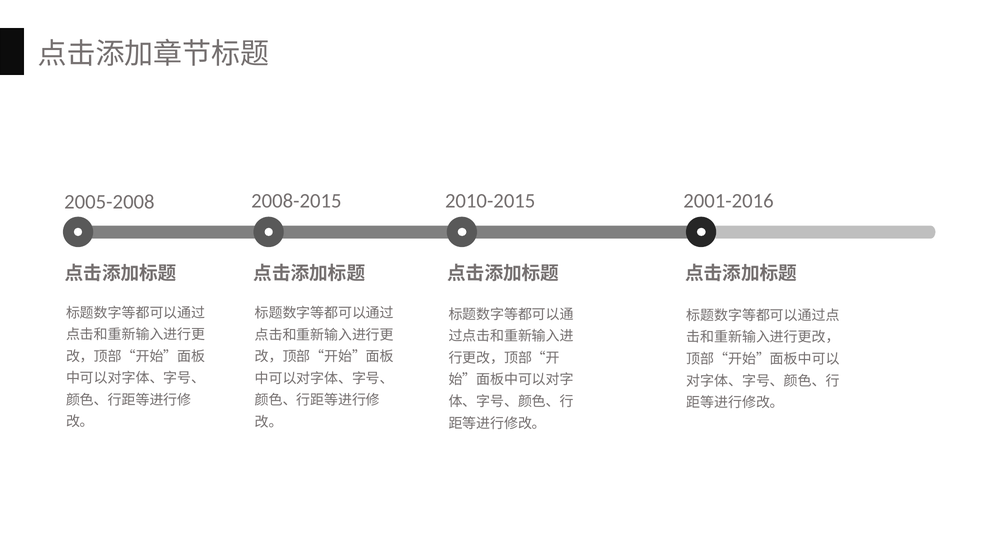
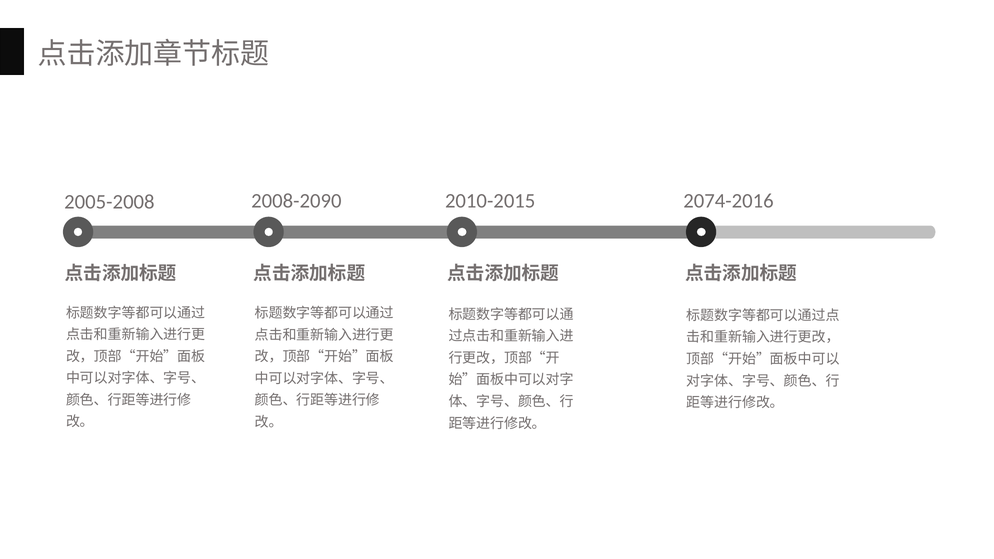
2008-2015: 2008-2015 -> 2008-2090 (296, 201)
2001-2016: 2001-2016 -> 2074-2016 (728, 201)
